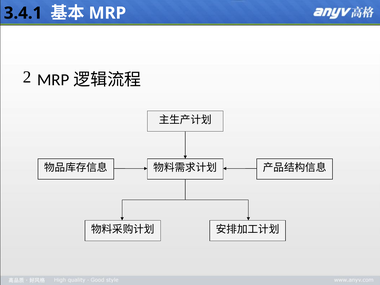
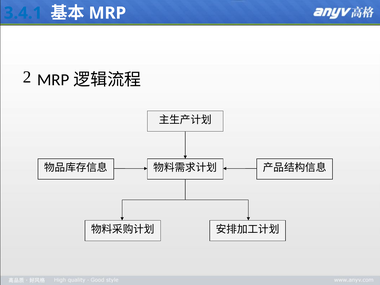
3.4.1 colour: black -> blue (23, 13)
